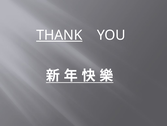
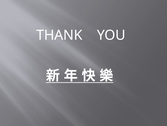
THANK underline: present -> none (59, 35)
